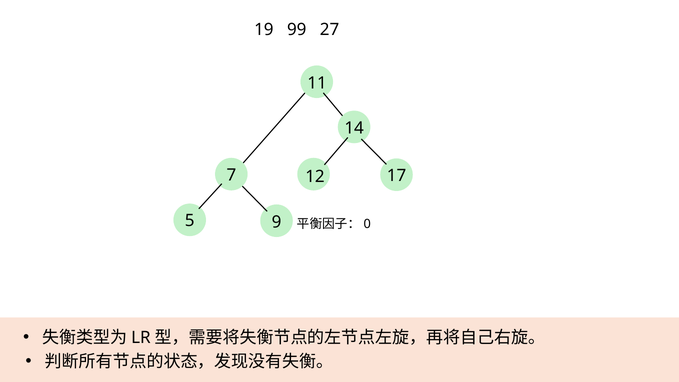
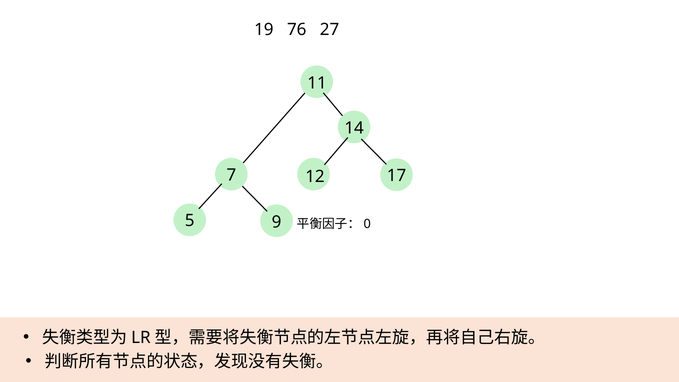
99: 99 -> 76 (297, 30)
